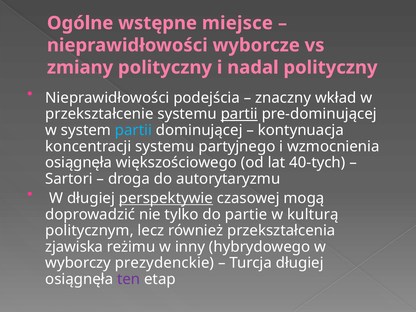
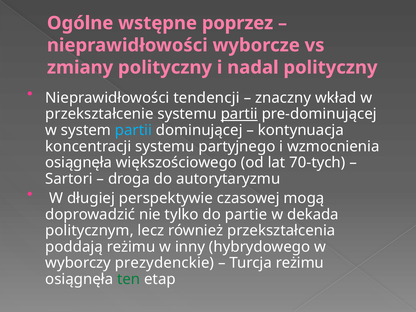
miejsce: miejsce -> poprzez (238, 23)
podejścia: podejścia -> tendencji (207, 98)
40-tych: 40-tych -> 70-tych (317, 163)
perspektywie underline: present -> none (166, 198)
kulturą: kulturą -> dekada (313, 214)
zjawiska: zjawiska -> poddają (74, 247)
Turcja długiej: długiej -> reżimu (300, 263)
ten colour: purple -> green (129, 279)
